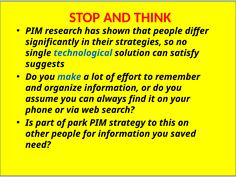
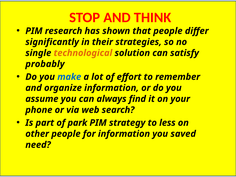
technological colour: blue -> orange (83, 53)
suggests: suggests -> probably (45, 64)
this: this -> less (167, 123)
